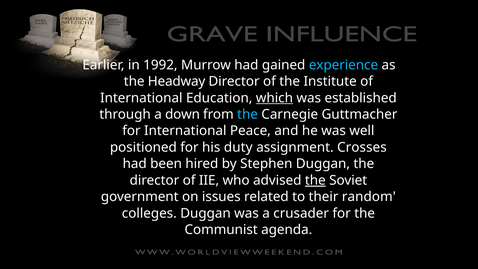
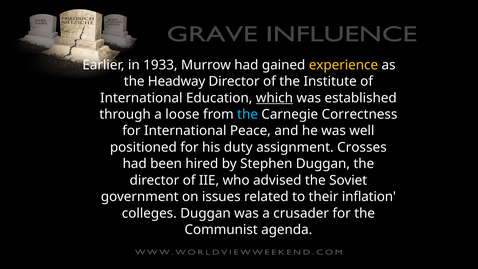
1992: 1992 -> 1933 (160, 65)
experience colour: light blue -> yellow (343, 65)
down: down -> loose (182, 114)
Guttmacher: Guttmacher -> Correctness (360, 114)
the underline: present -> none (315, 180)
random: random -> inflation (369, 197)
